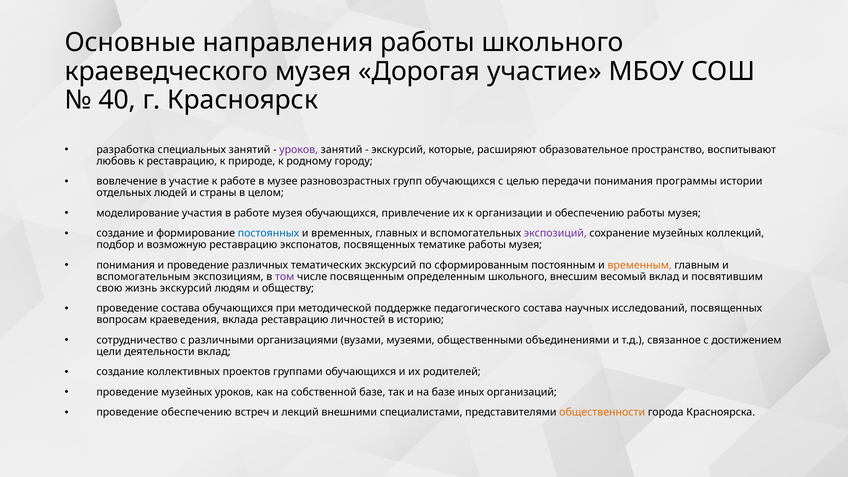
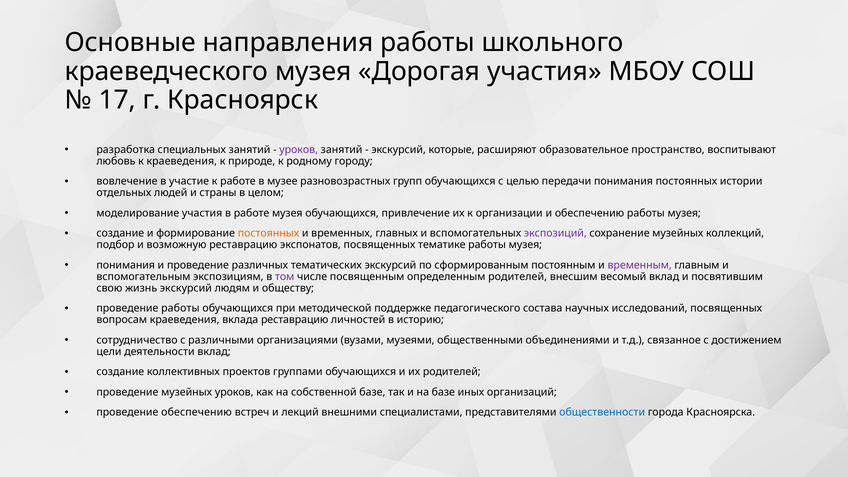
Дорогая участие: участие -> участия (544, 71)
40: 40 -> 17 (117, 100)
к реставрацию: реставрацию -> краеведения (182, 161)
понимания программы: программы -> постоянных (686, 181)
постоянных colour: blue -> orange (268, 233)
временным colour: orange -> purple (640, 265)
определенным школьного: школьного -> родителей (518, 277)
проведение состава: состава -> работы (180, 308)
общественности colour: orange -> blue (602, 412)
